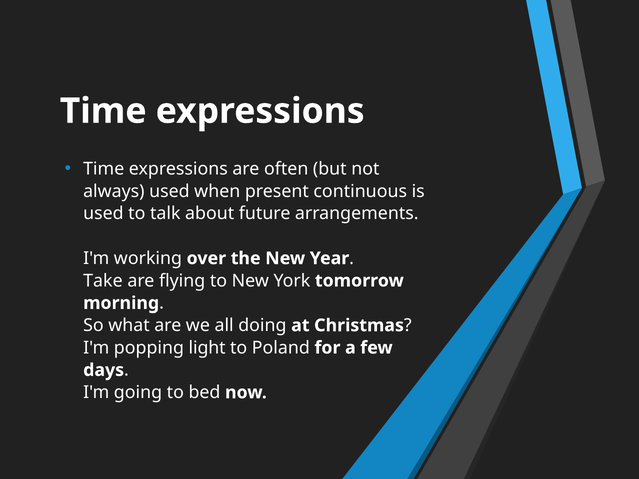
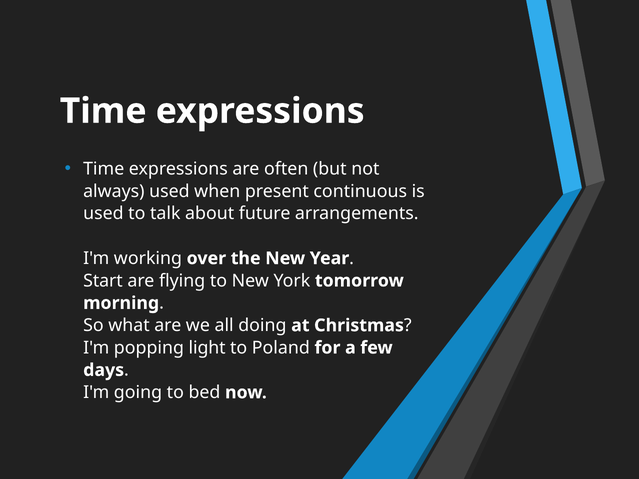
Take: Take -> Start (103, 281)
